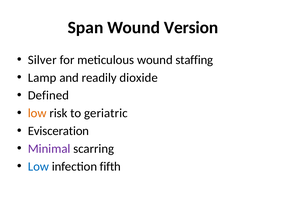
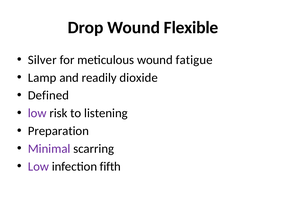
Span: Span -> Drop (86, 28)
Version: Version -> Flexible (191, 28)
staffing: staffing -> fatigue (194, 60)
low colour: orange -> purple (37, 113)
geriatric: geriatric -> listening (106, 113)
Evisceration: Evisceration -> Preparation (58, 131)
Low colour: blue -> purple (38, 167)
